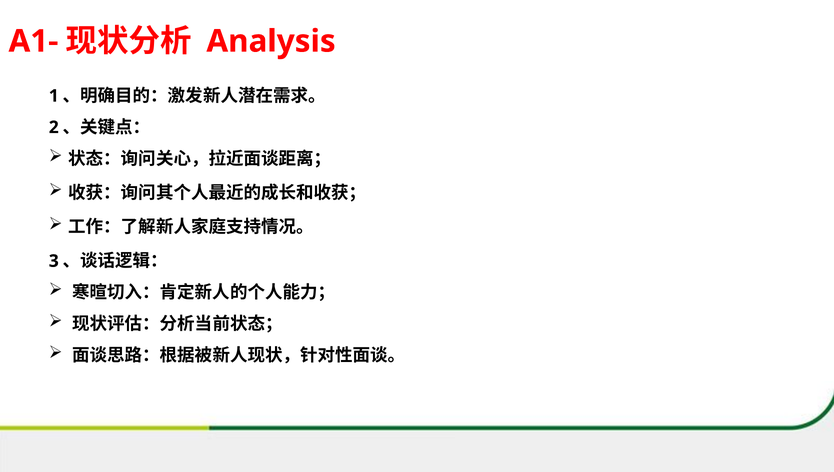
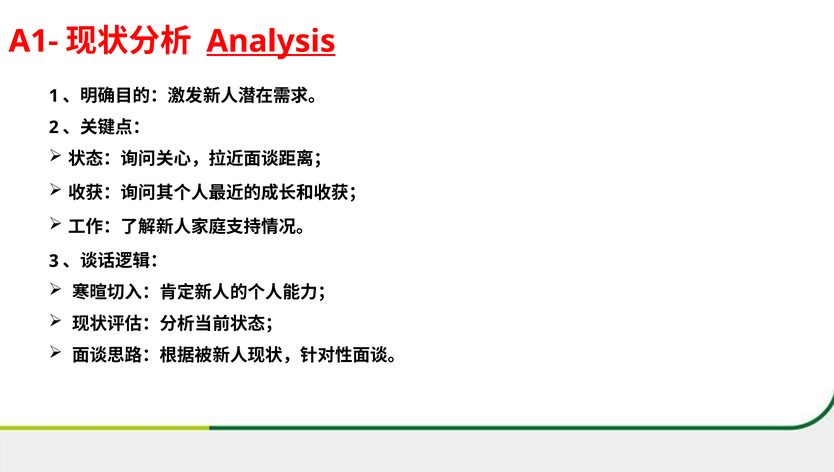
Analysis underline: none -> present (271, 41)
